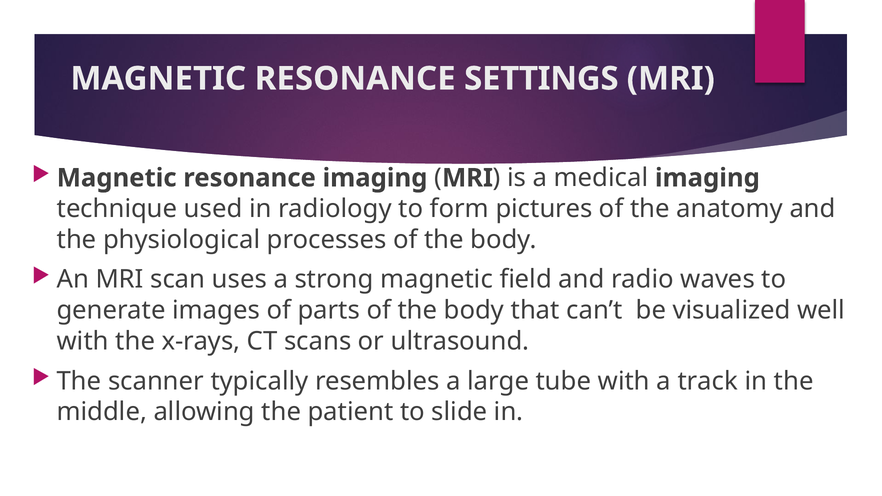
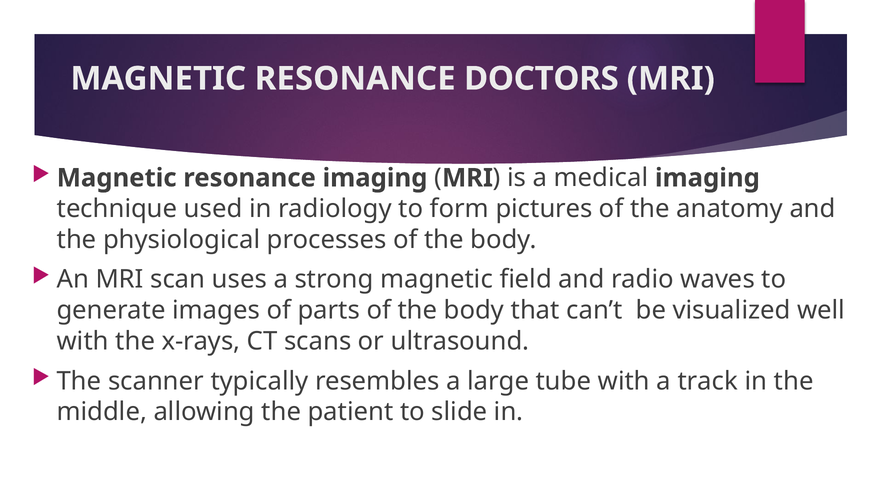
SETTINGS: SETTINGS -> DOCTORS (541, 79)
